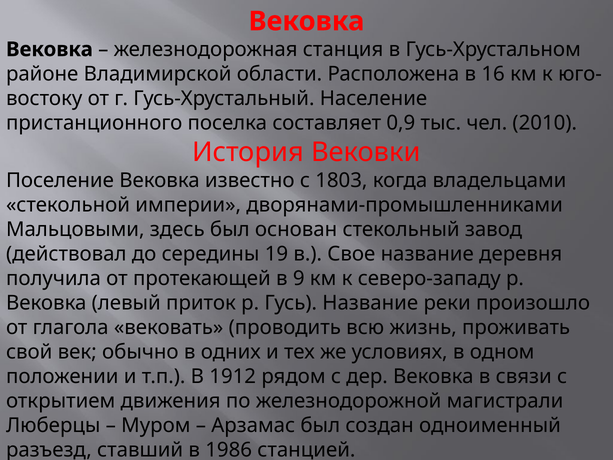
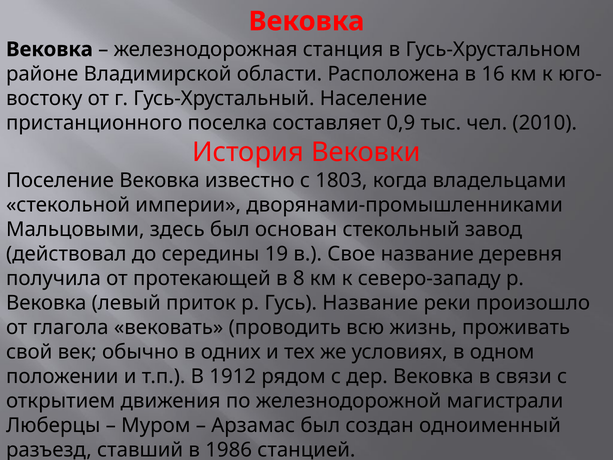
9: 9 -> 8 (299, 278)
